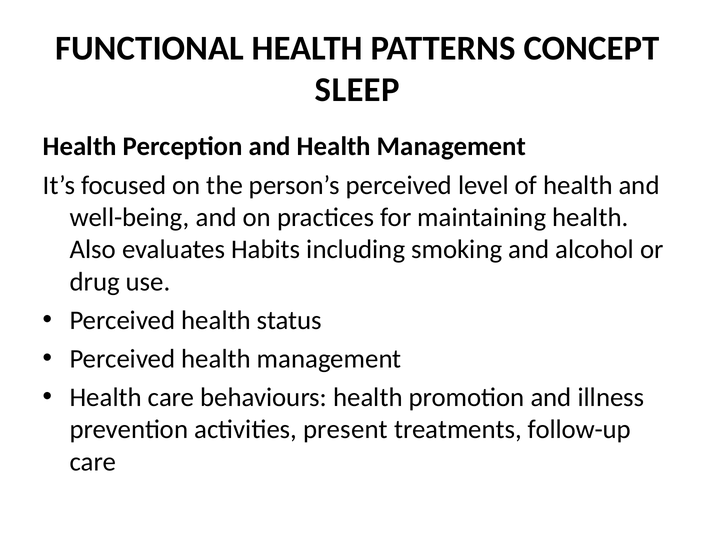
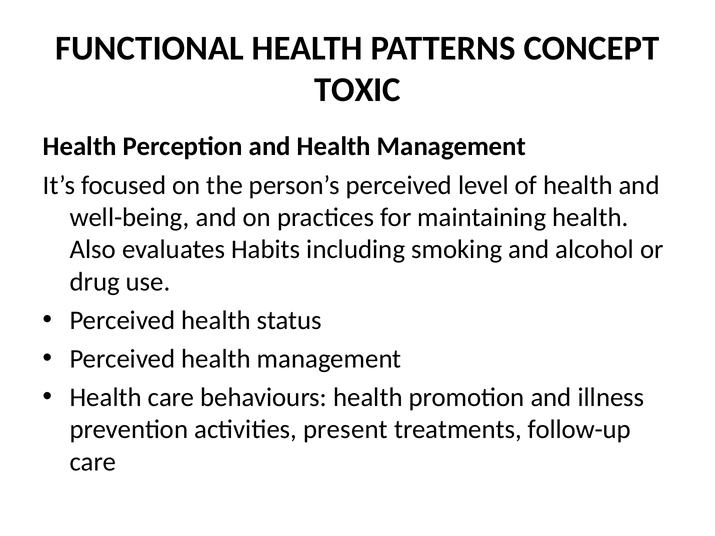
SLEEP: SLEEP -> TOXIC (358, 90)
